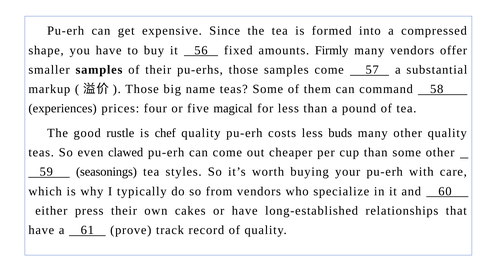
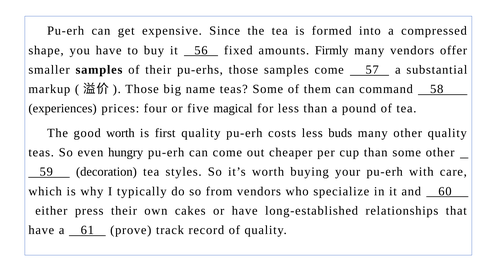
good rustle: rustle -> worth (120, 133)
chef: chef -> first (165, 133)
clawed: clawed -> hungry (126, 152)
seasonings: seasonings -> decoration (106, 172)
